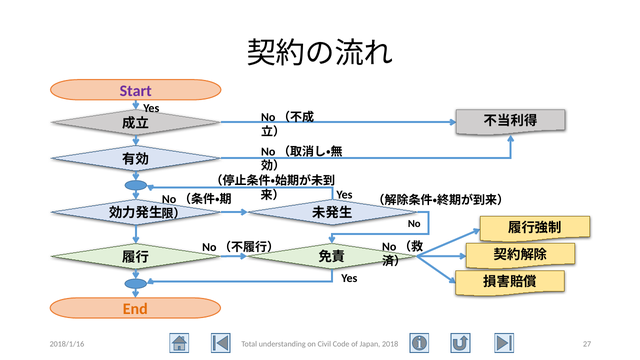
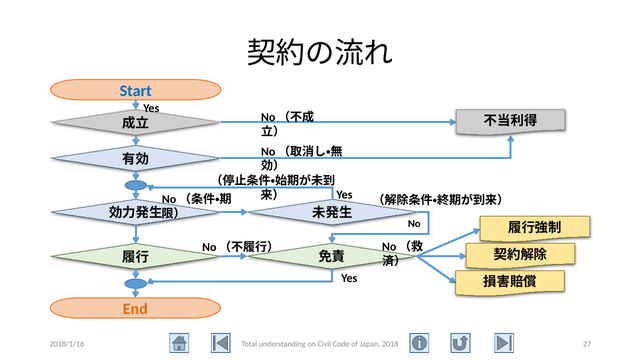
Start colour: purple -> blue (136, 91)
